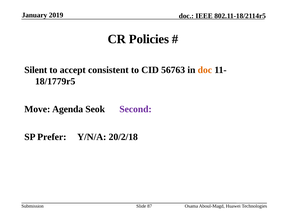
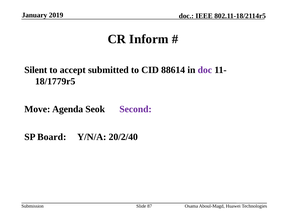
Policies: Policies -> Inform (149, 39)
consistent: consistent -> submitted (108, 70)
56763: 56763 -> 88614 (173, 70)
doc colour: orange -> purple (205, 70)
Prefer: Prefer -> Board (52, 137)
20/2/18: 20/2/18 -> 20/2/40 (123, 137)
